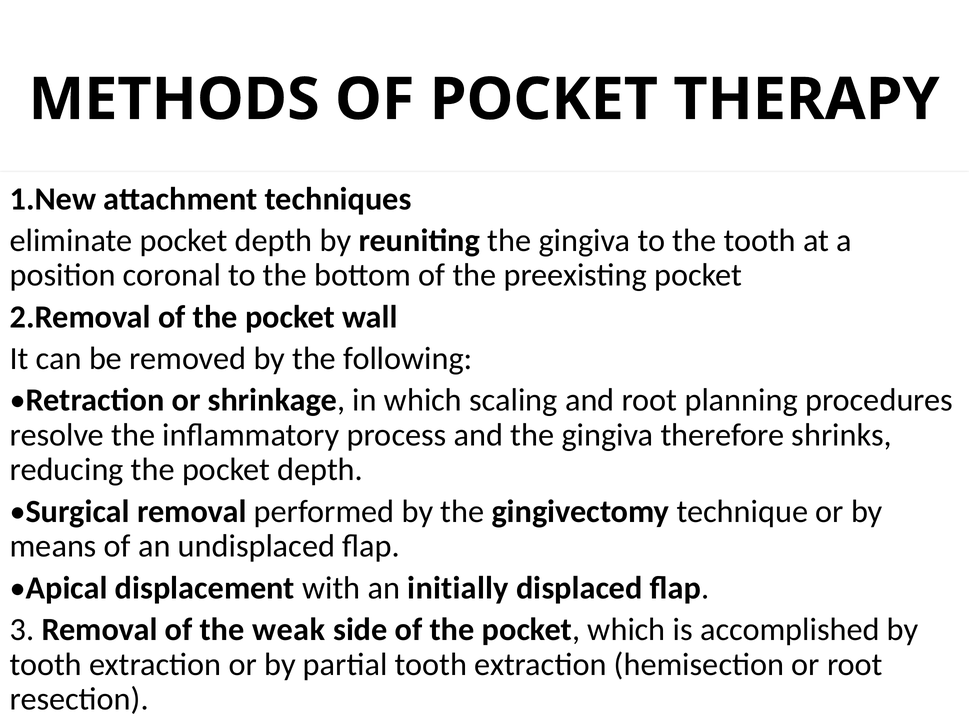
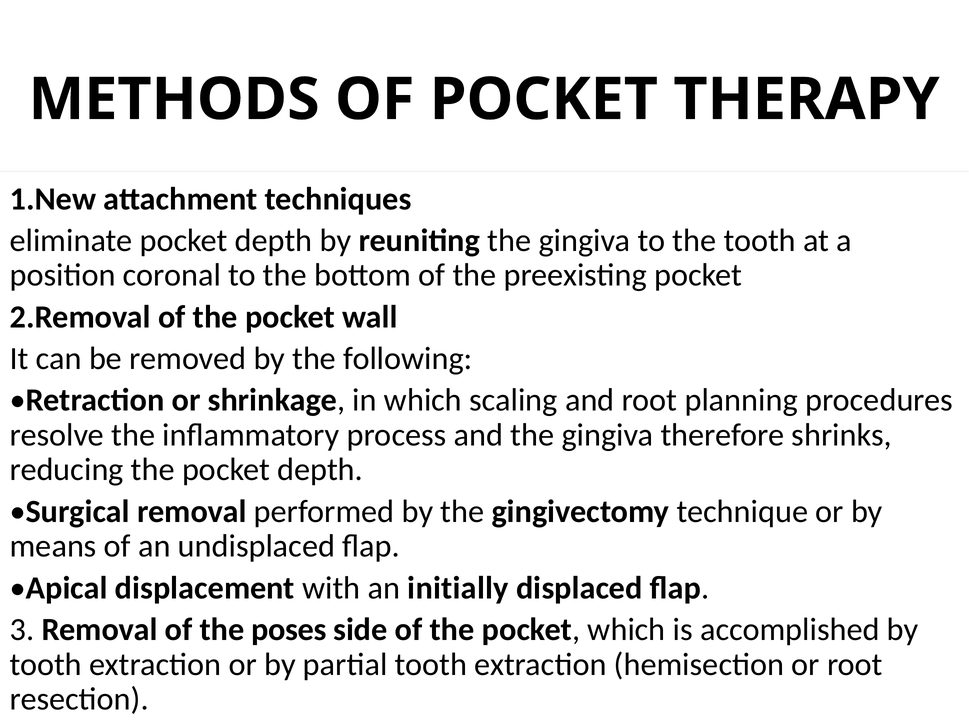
weak: weak -> poses (289, 630)
